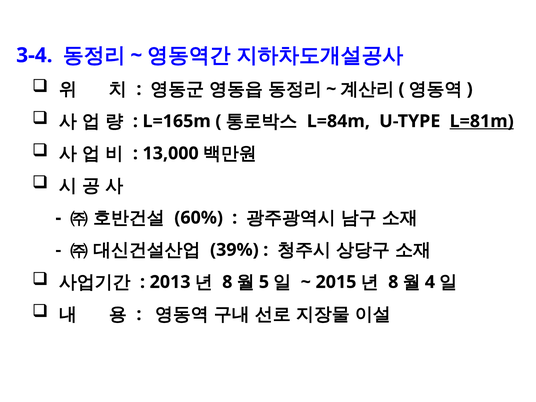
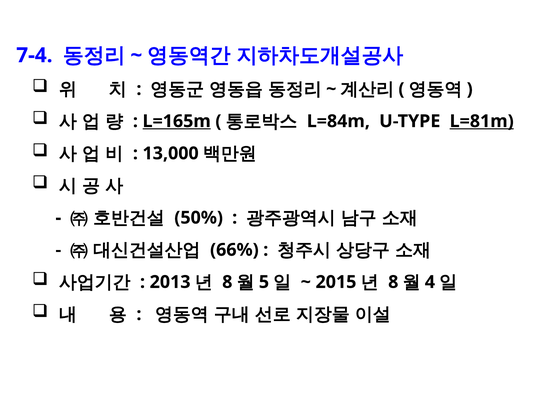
3-4: 3-4 -> 7-4 (34, 55)
L=165m underline: none -> present (177, 121)
60%: 60% -> 50% (199, 218)
39%: 39% -> 66% (234, 250)
